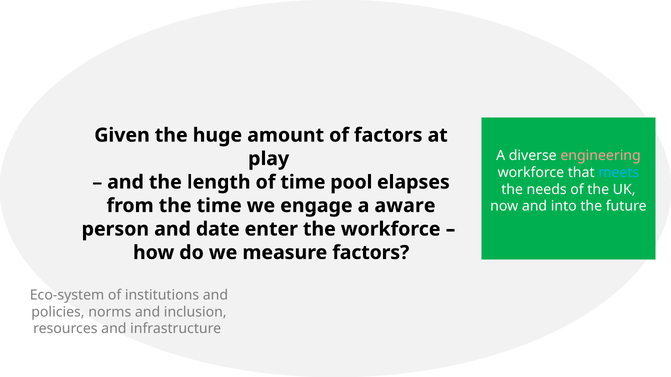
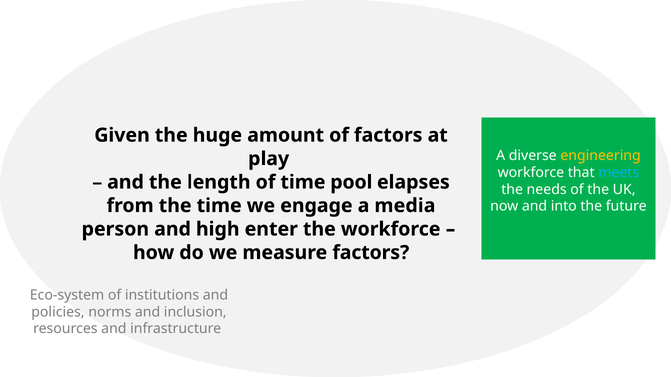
engineering colour: pink -> yellow (601, 156)
aware: aware -> media (405, 206)
date: date -> high (218, 229)
